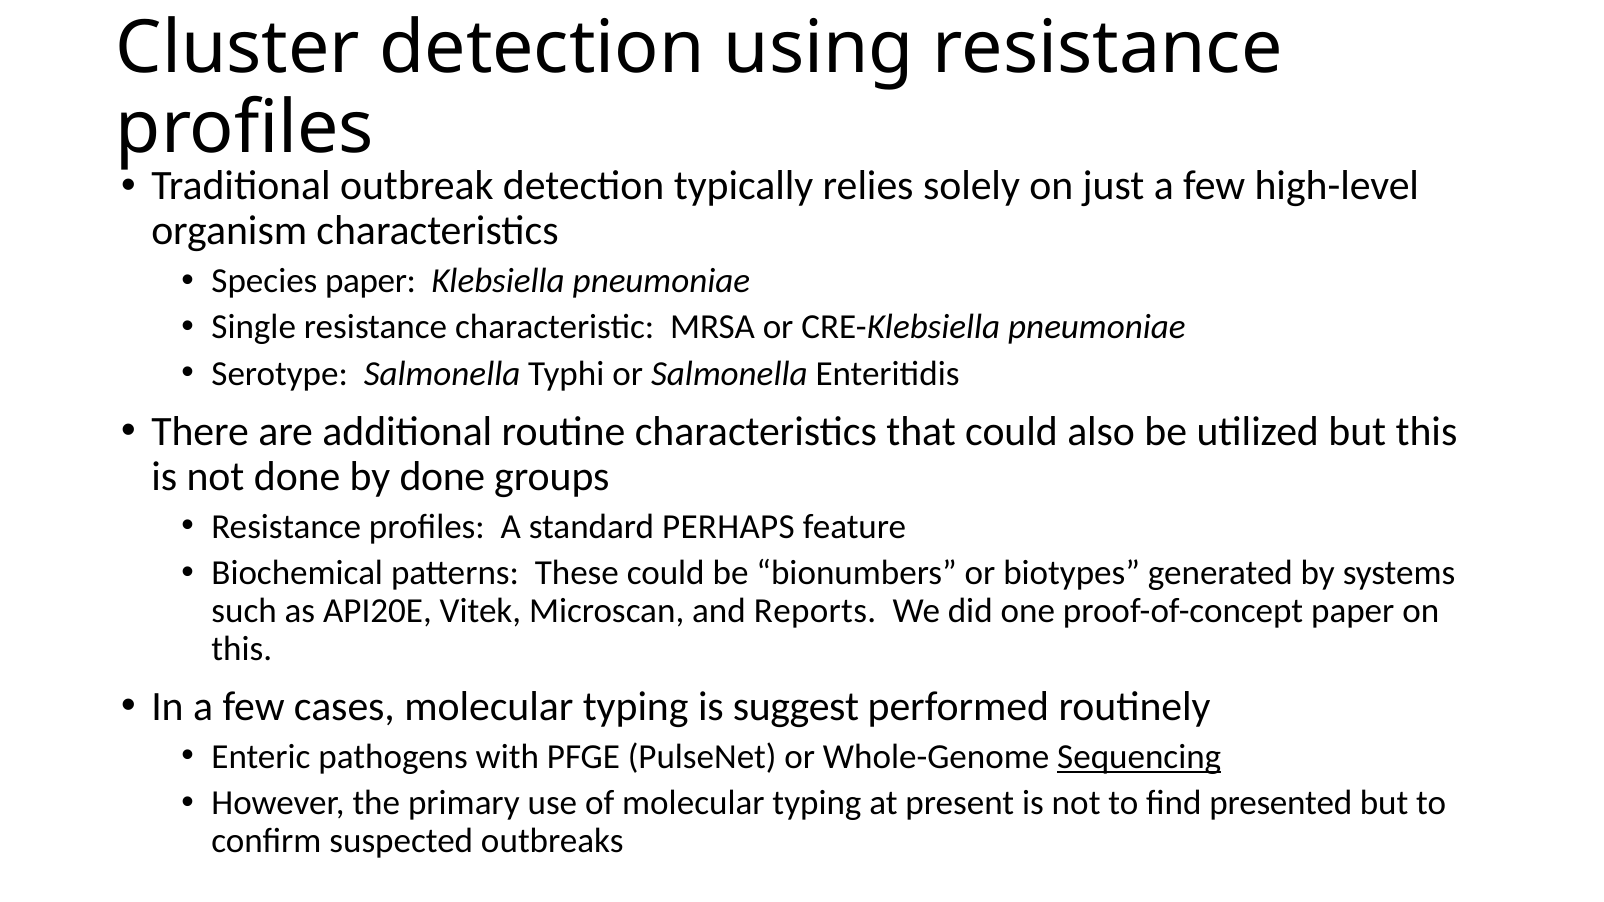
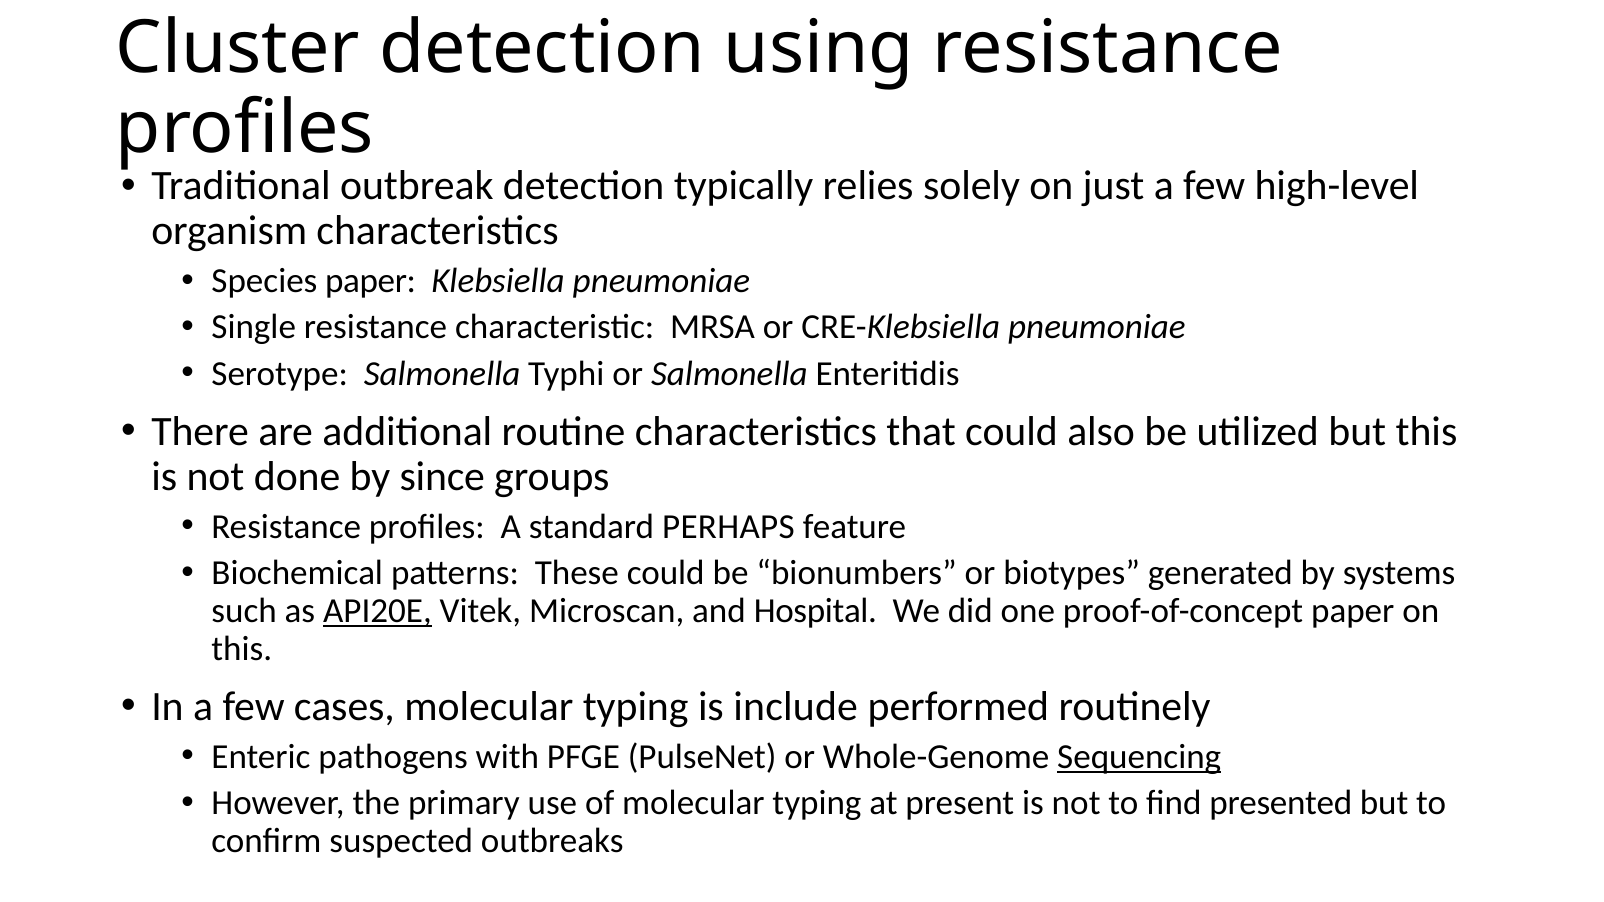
by done: done -> since (442, 477)
API20E underline: none -> present (377, 611)
Reports: Reports -> Hospital (815, 611)
suggest: suggest -> include (796, 707)
